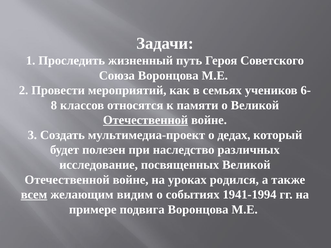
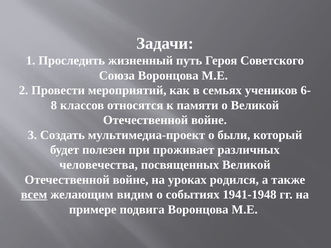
Отечественной underline: present -> none (146, 120)
дедах: дедах -> были (234, 135)
наследство: наследство -> проживает (184, 150)
исследование: исследование -> человечества (99, 165)
1941-1994: 1941-1994 -> 1941-1948 (250, 195)
